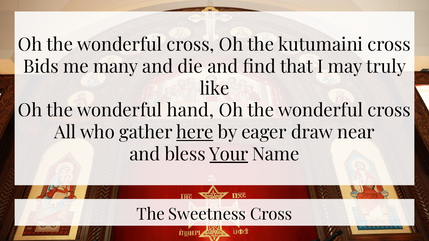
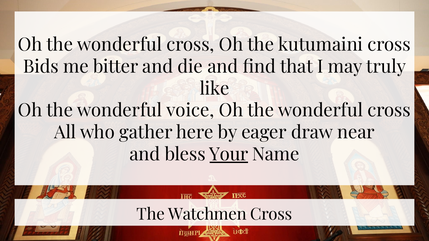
many: many -> bitter (116, 67)
hand: hand -> voice (190, 111)
here underline: present -> none (195, 133)
Sweetness: Sweetness -> Watchmen (207, 215)
